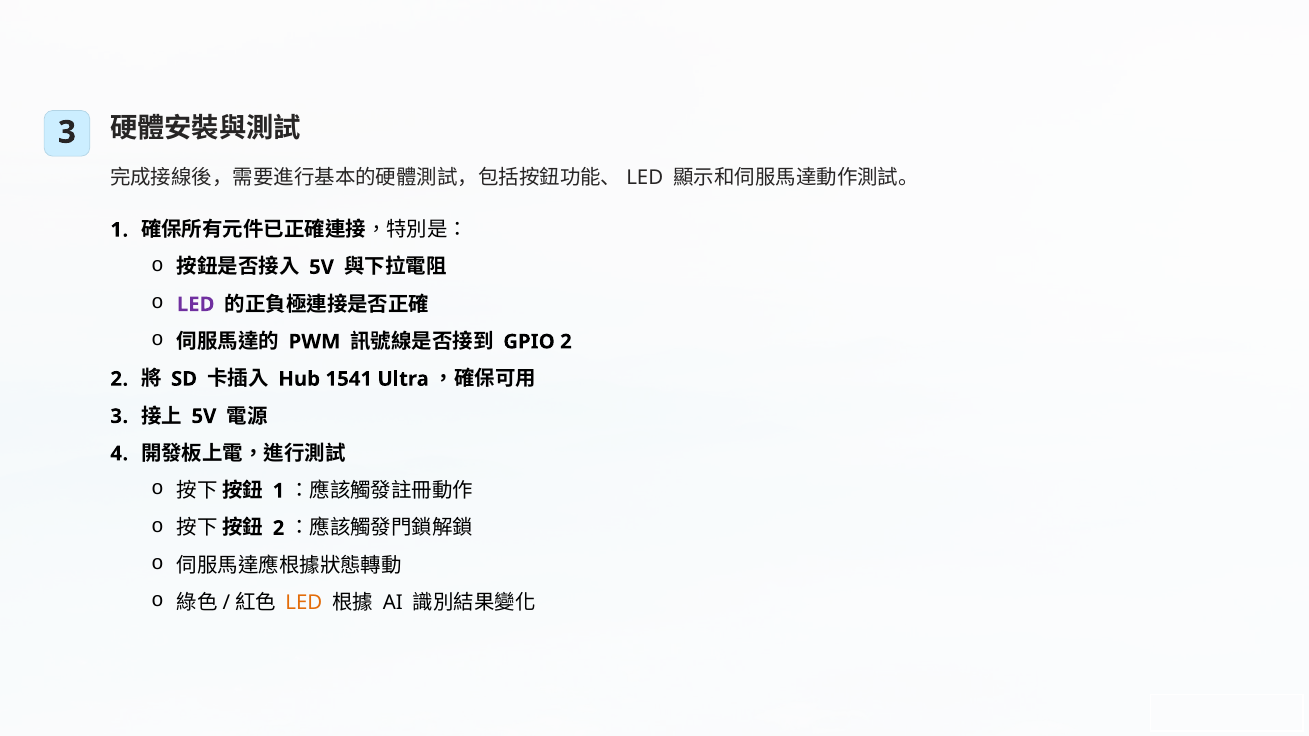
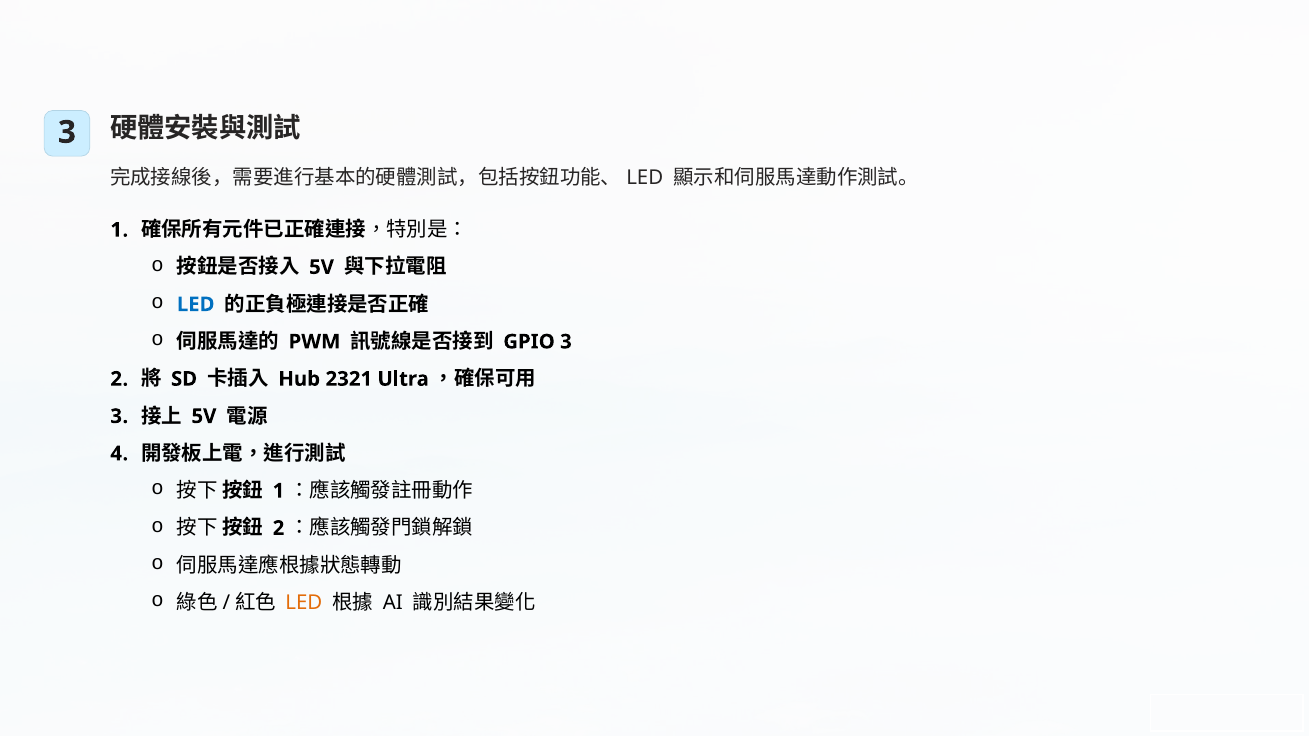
LED colour: purple -> blue (196, 305)
GPIO 2: 2 -> 3 (566, 342)
1541: 1541 -> 2321 (349, 379)
